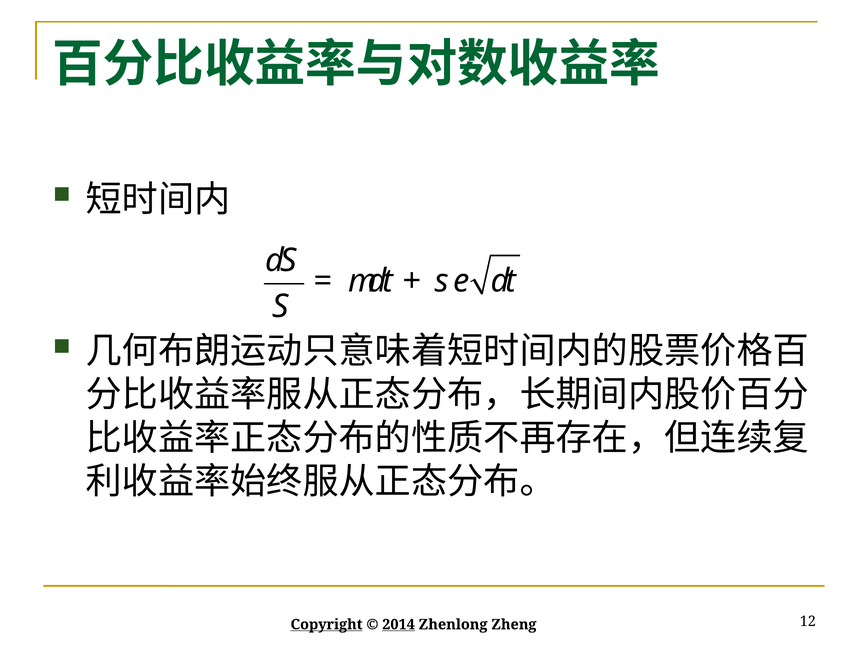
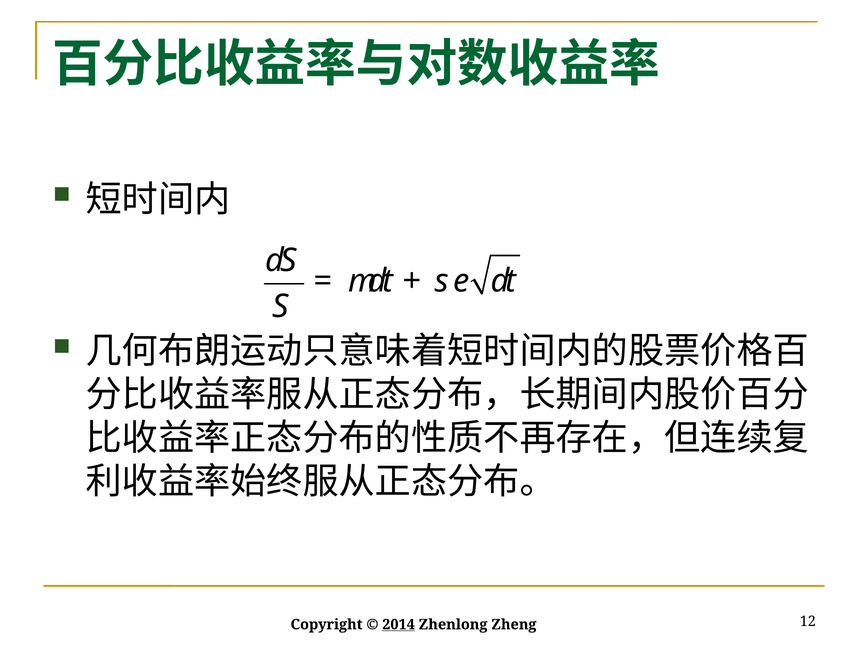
Copyright underline: present -> none (327, 624)
